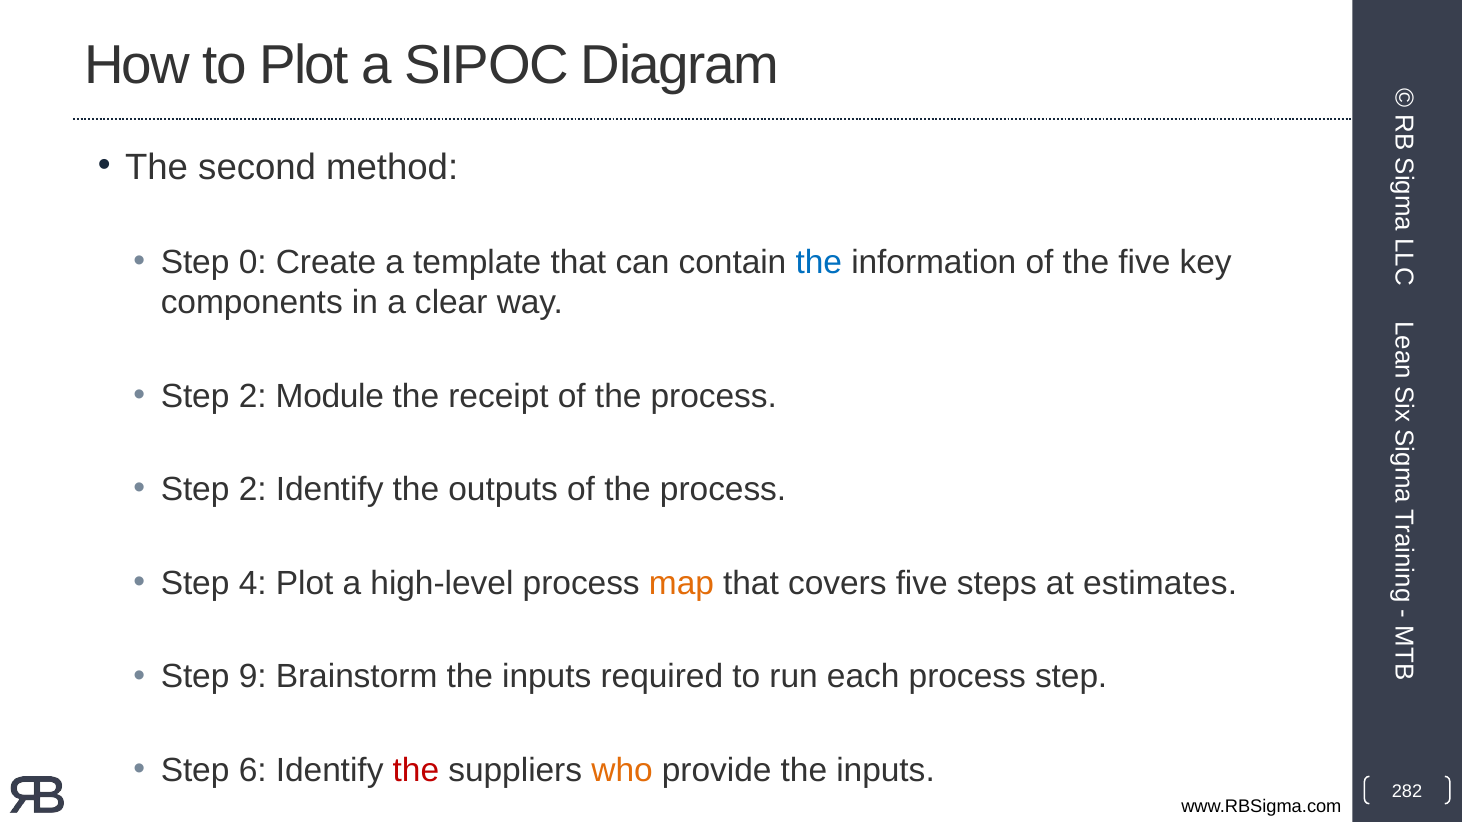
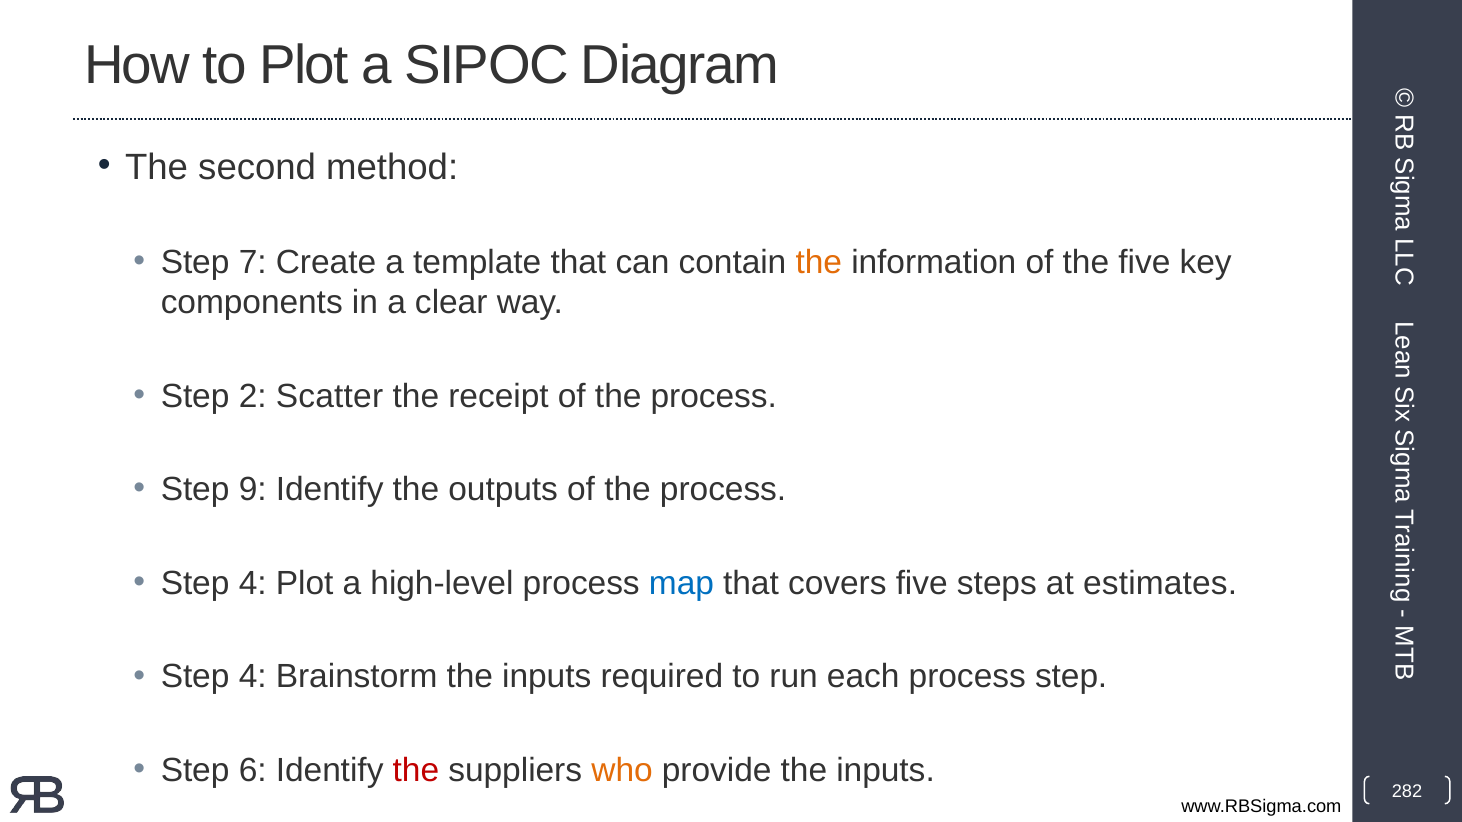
0: 0 -> 7 (253, 262)
the colour: blue -> orange (819, 262)
Module: Module -> Scatter (330, 396)
2: 2 -> 9 (253, 490)
map colour: orange -> blue (681, 584)
9: 9 -> 4 (253, 677)
